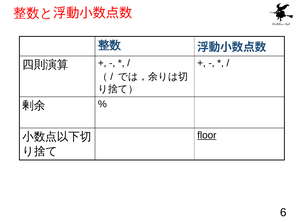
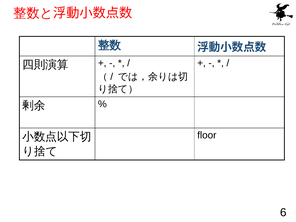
floor underline: present -> none (207, 135)
